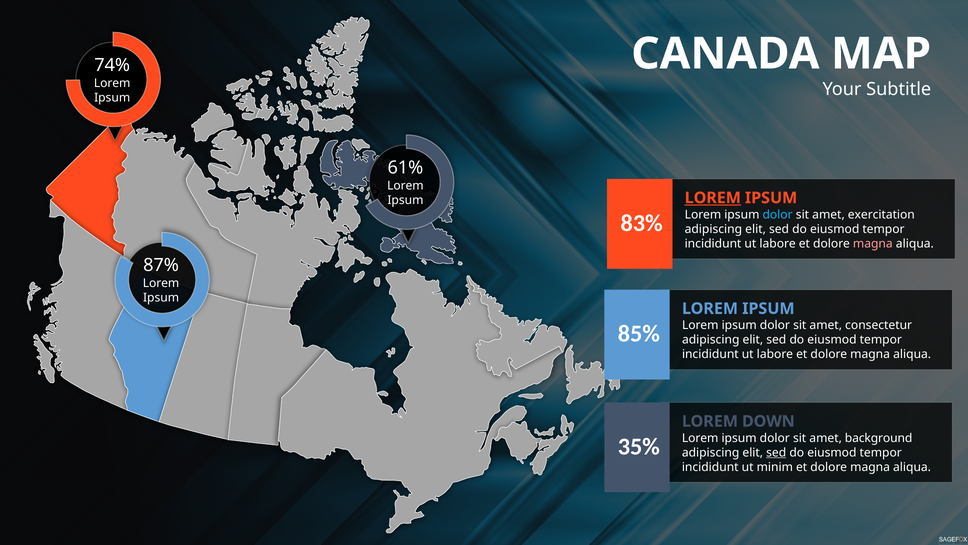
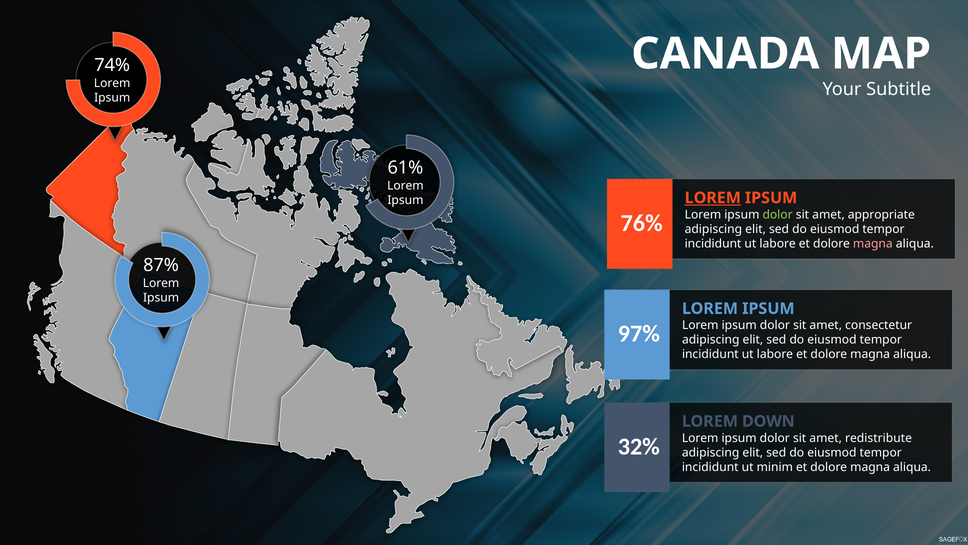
dolor colour: light blue -> light green (778, 214)
exercitation: exercitation -> appropriate (881, 214)
83%: 83% -> 76% (642, 223)
85%: 85% -> 97% (639, 333)
background: background -> redistribute (878, 438)
35%: 35% -> 32% (639, 446)
sed underline: present -> none (776, 452)
